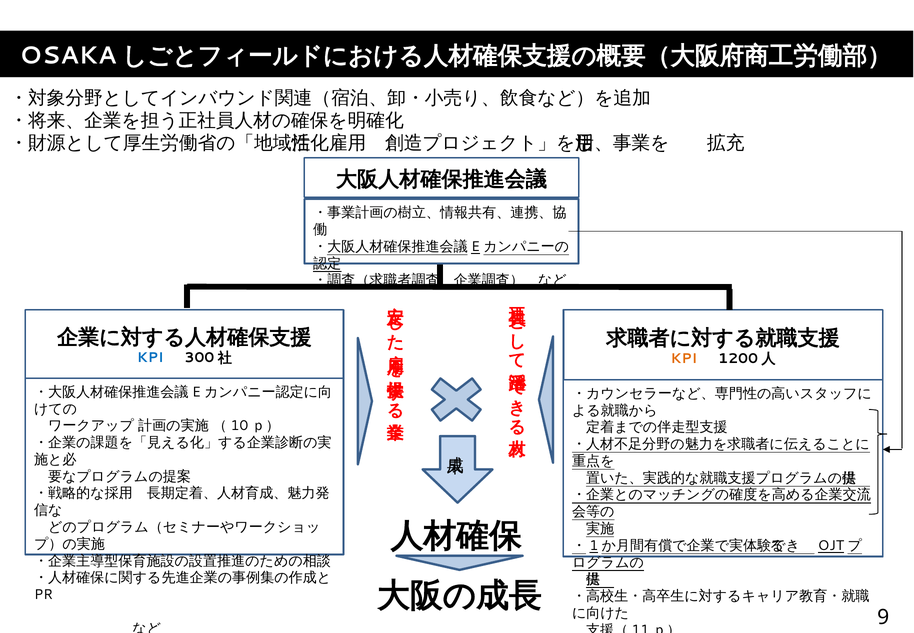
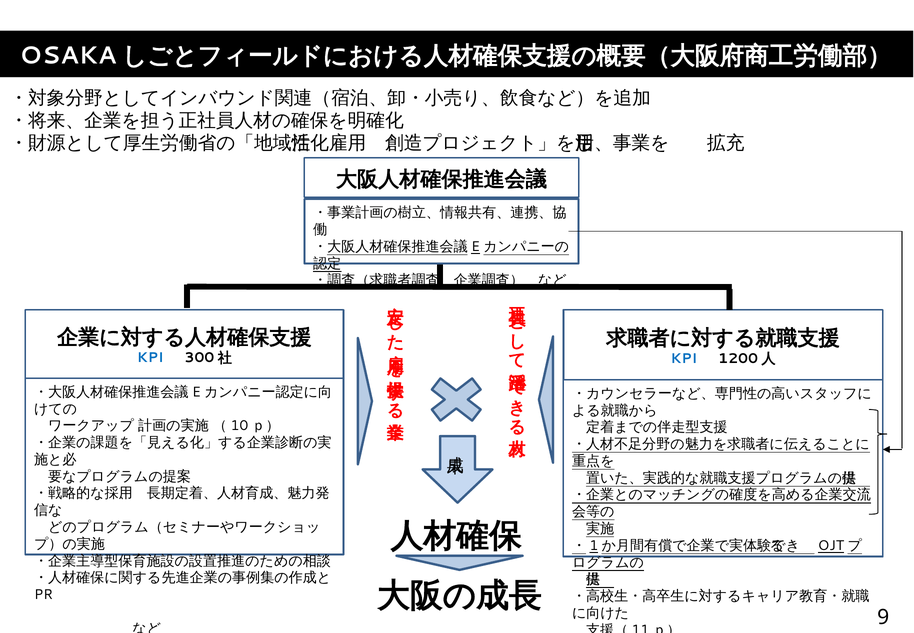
KPI colour: orange -> blue (684, 358)
